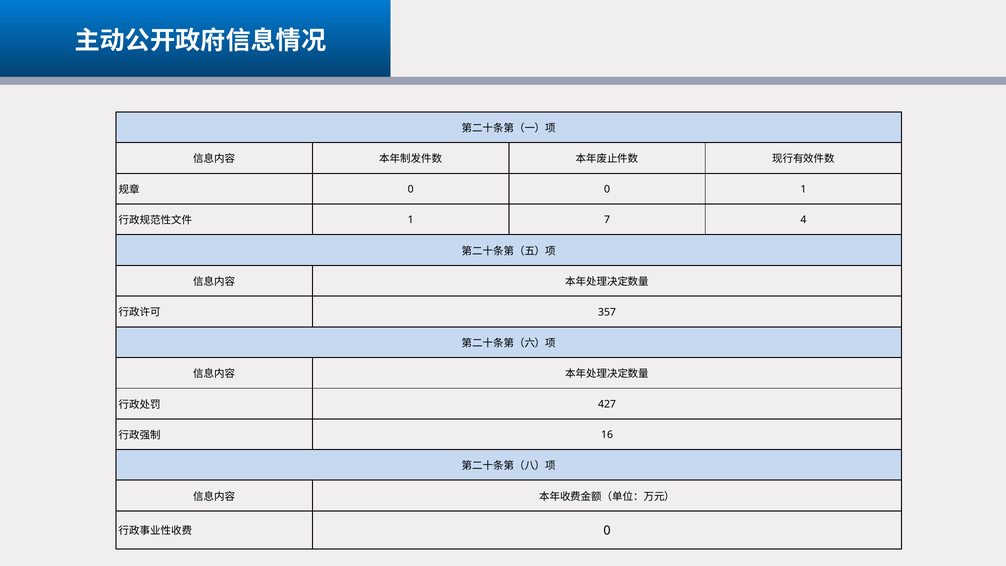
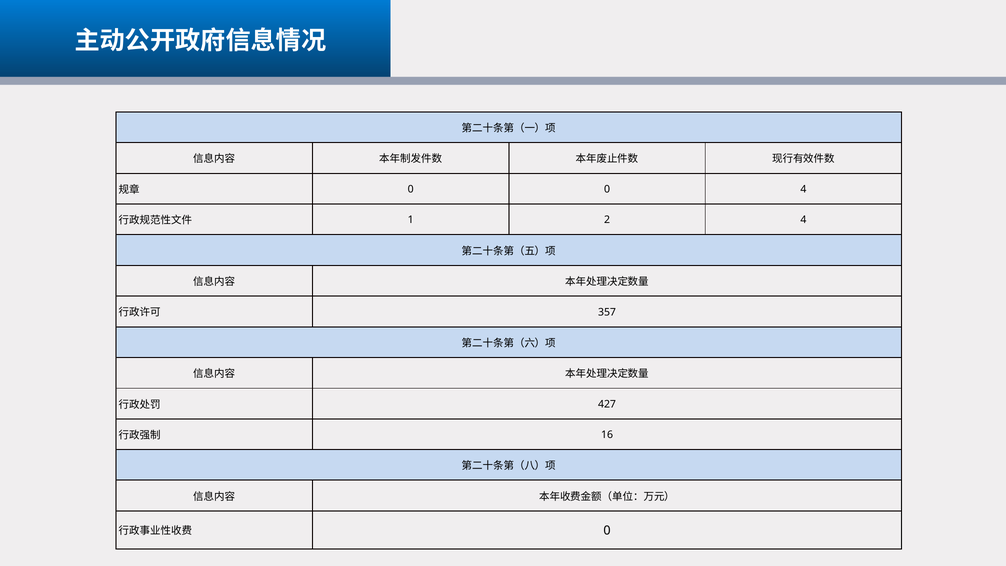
0 1: 1 -> 4 (803, 189)
7: 7 -> 2 (607, 220)
